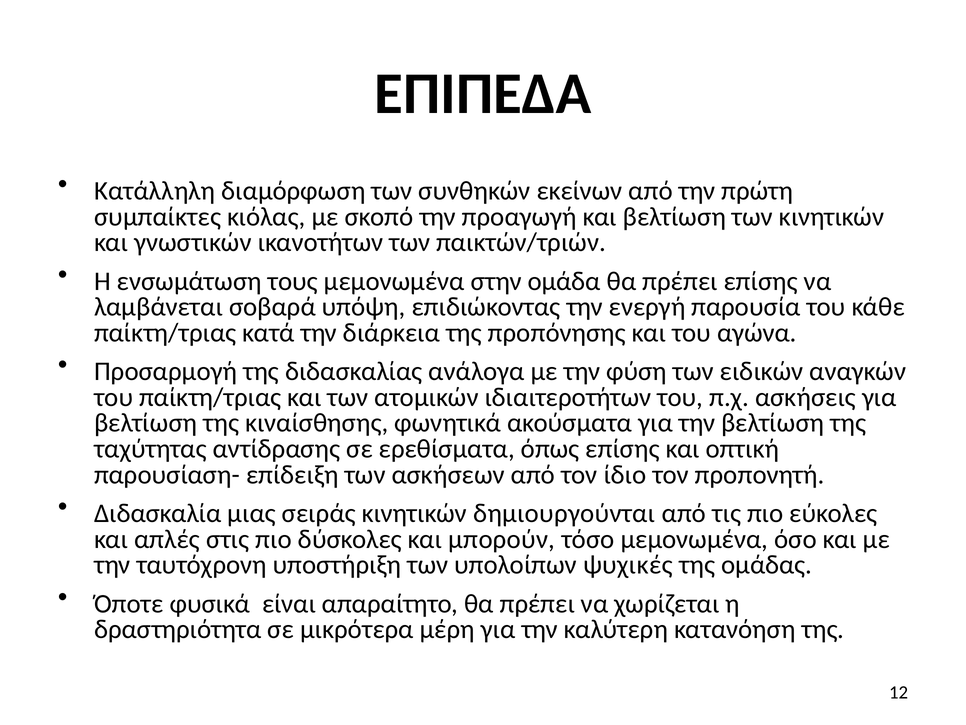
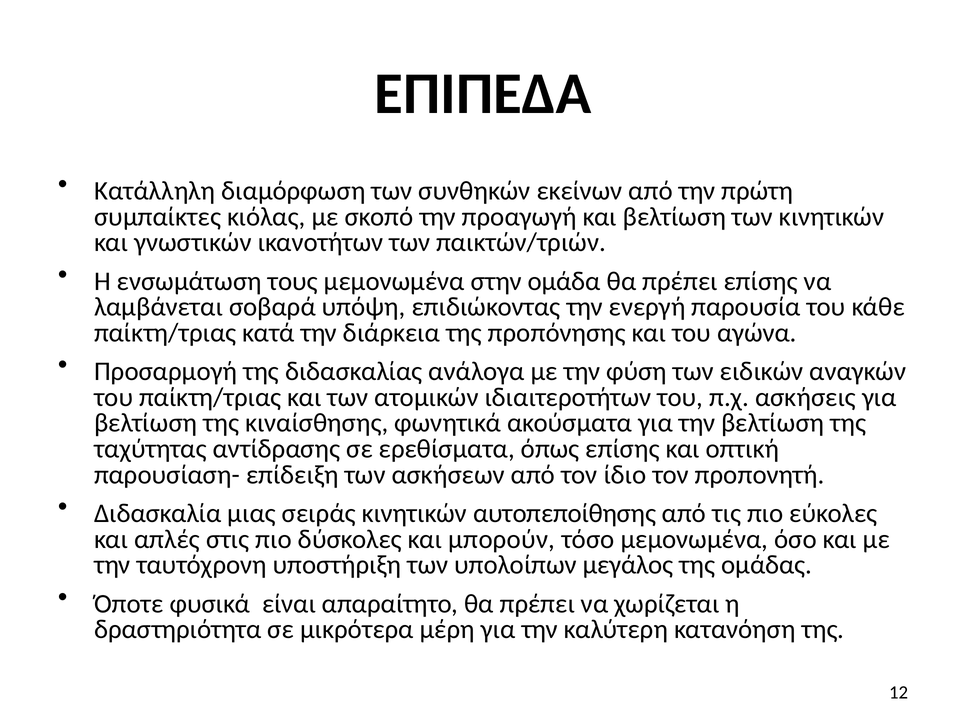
δημιουργούνται: δημιουργούνται -> αυτοπεποίθησης (565, 513)
ψυχικές: ψυχικές -> μεγάλος (628, 565)
